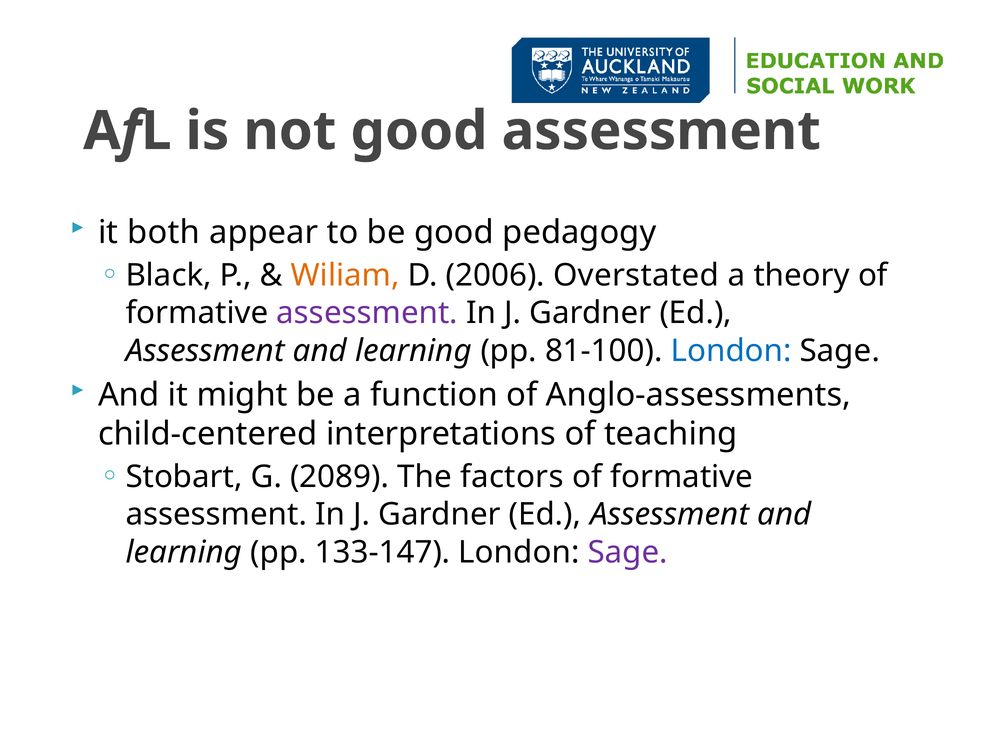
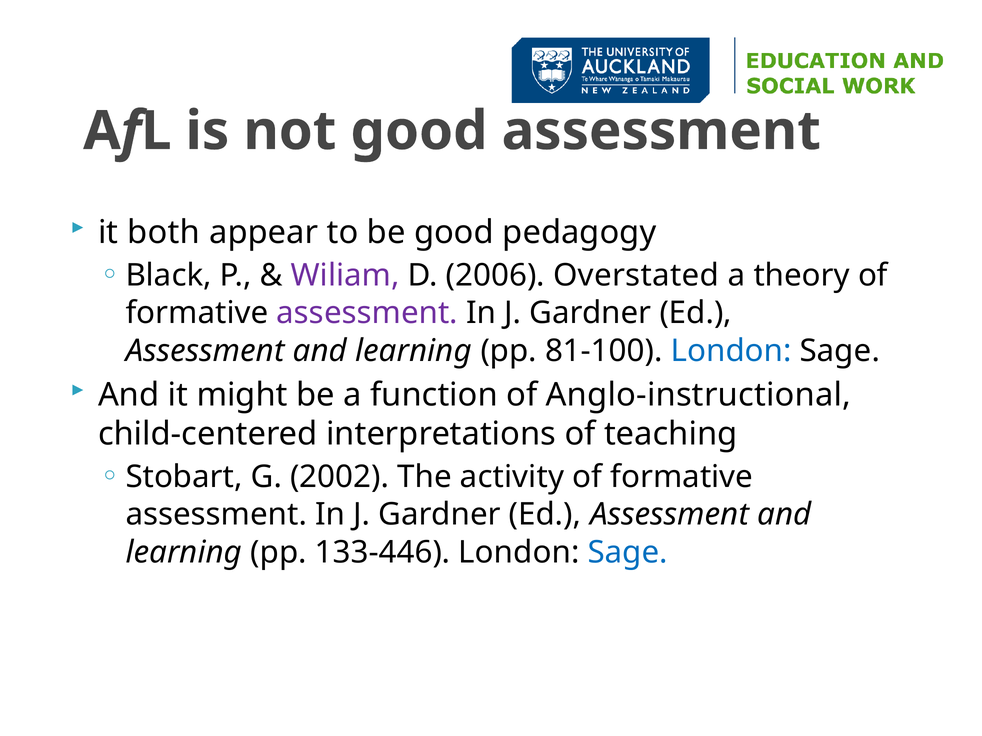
Wiliam colour: orange -> purple (345, 275)
Anglo-assessments: Anglo-assessments -> Anglo-instructional (698, 395)
2089: 2089 -> 2002 (340, 477)
factors: factors -> activity (512, 477)
133-147: 133-147 -> 133-446 (383, 553)
Sage colour: purple -> blue (628, 553)
